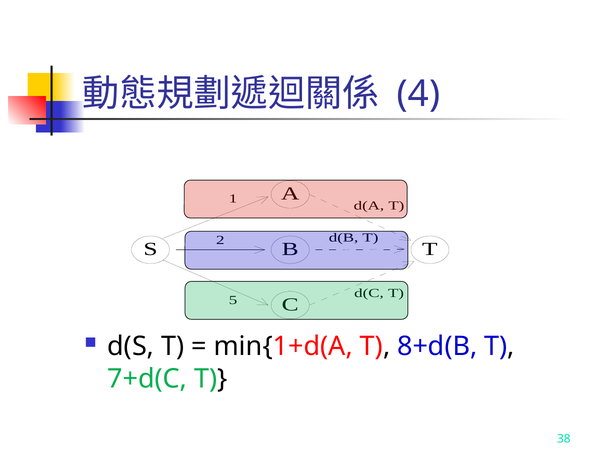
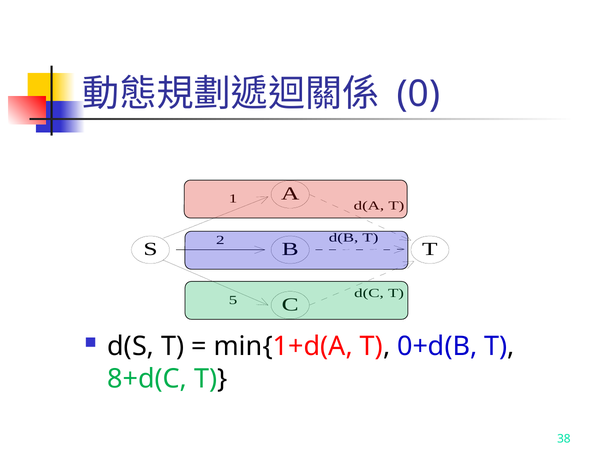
4: 4 -> 0 (418, 94)
8+d(B: 8+d(B -> 0+d(B (437, 347)
7+d(C: 7+d(C -> 8+d(C (147, 379)
